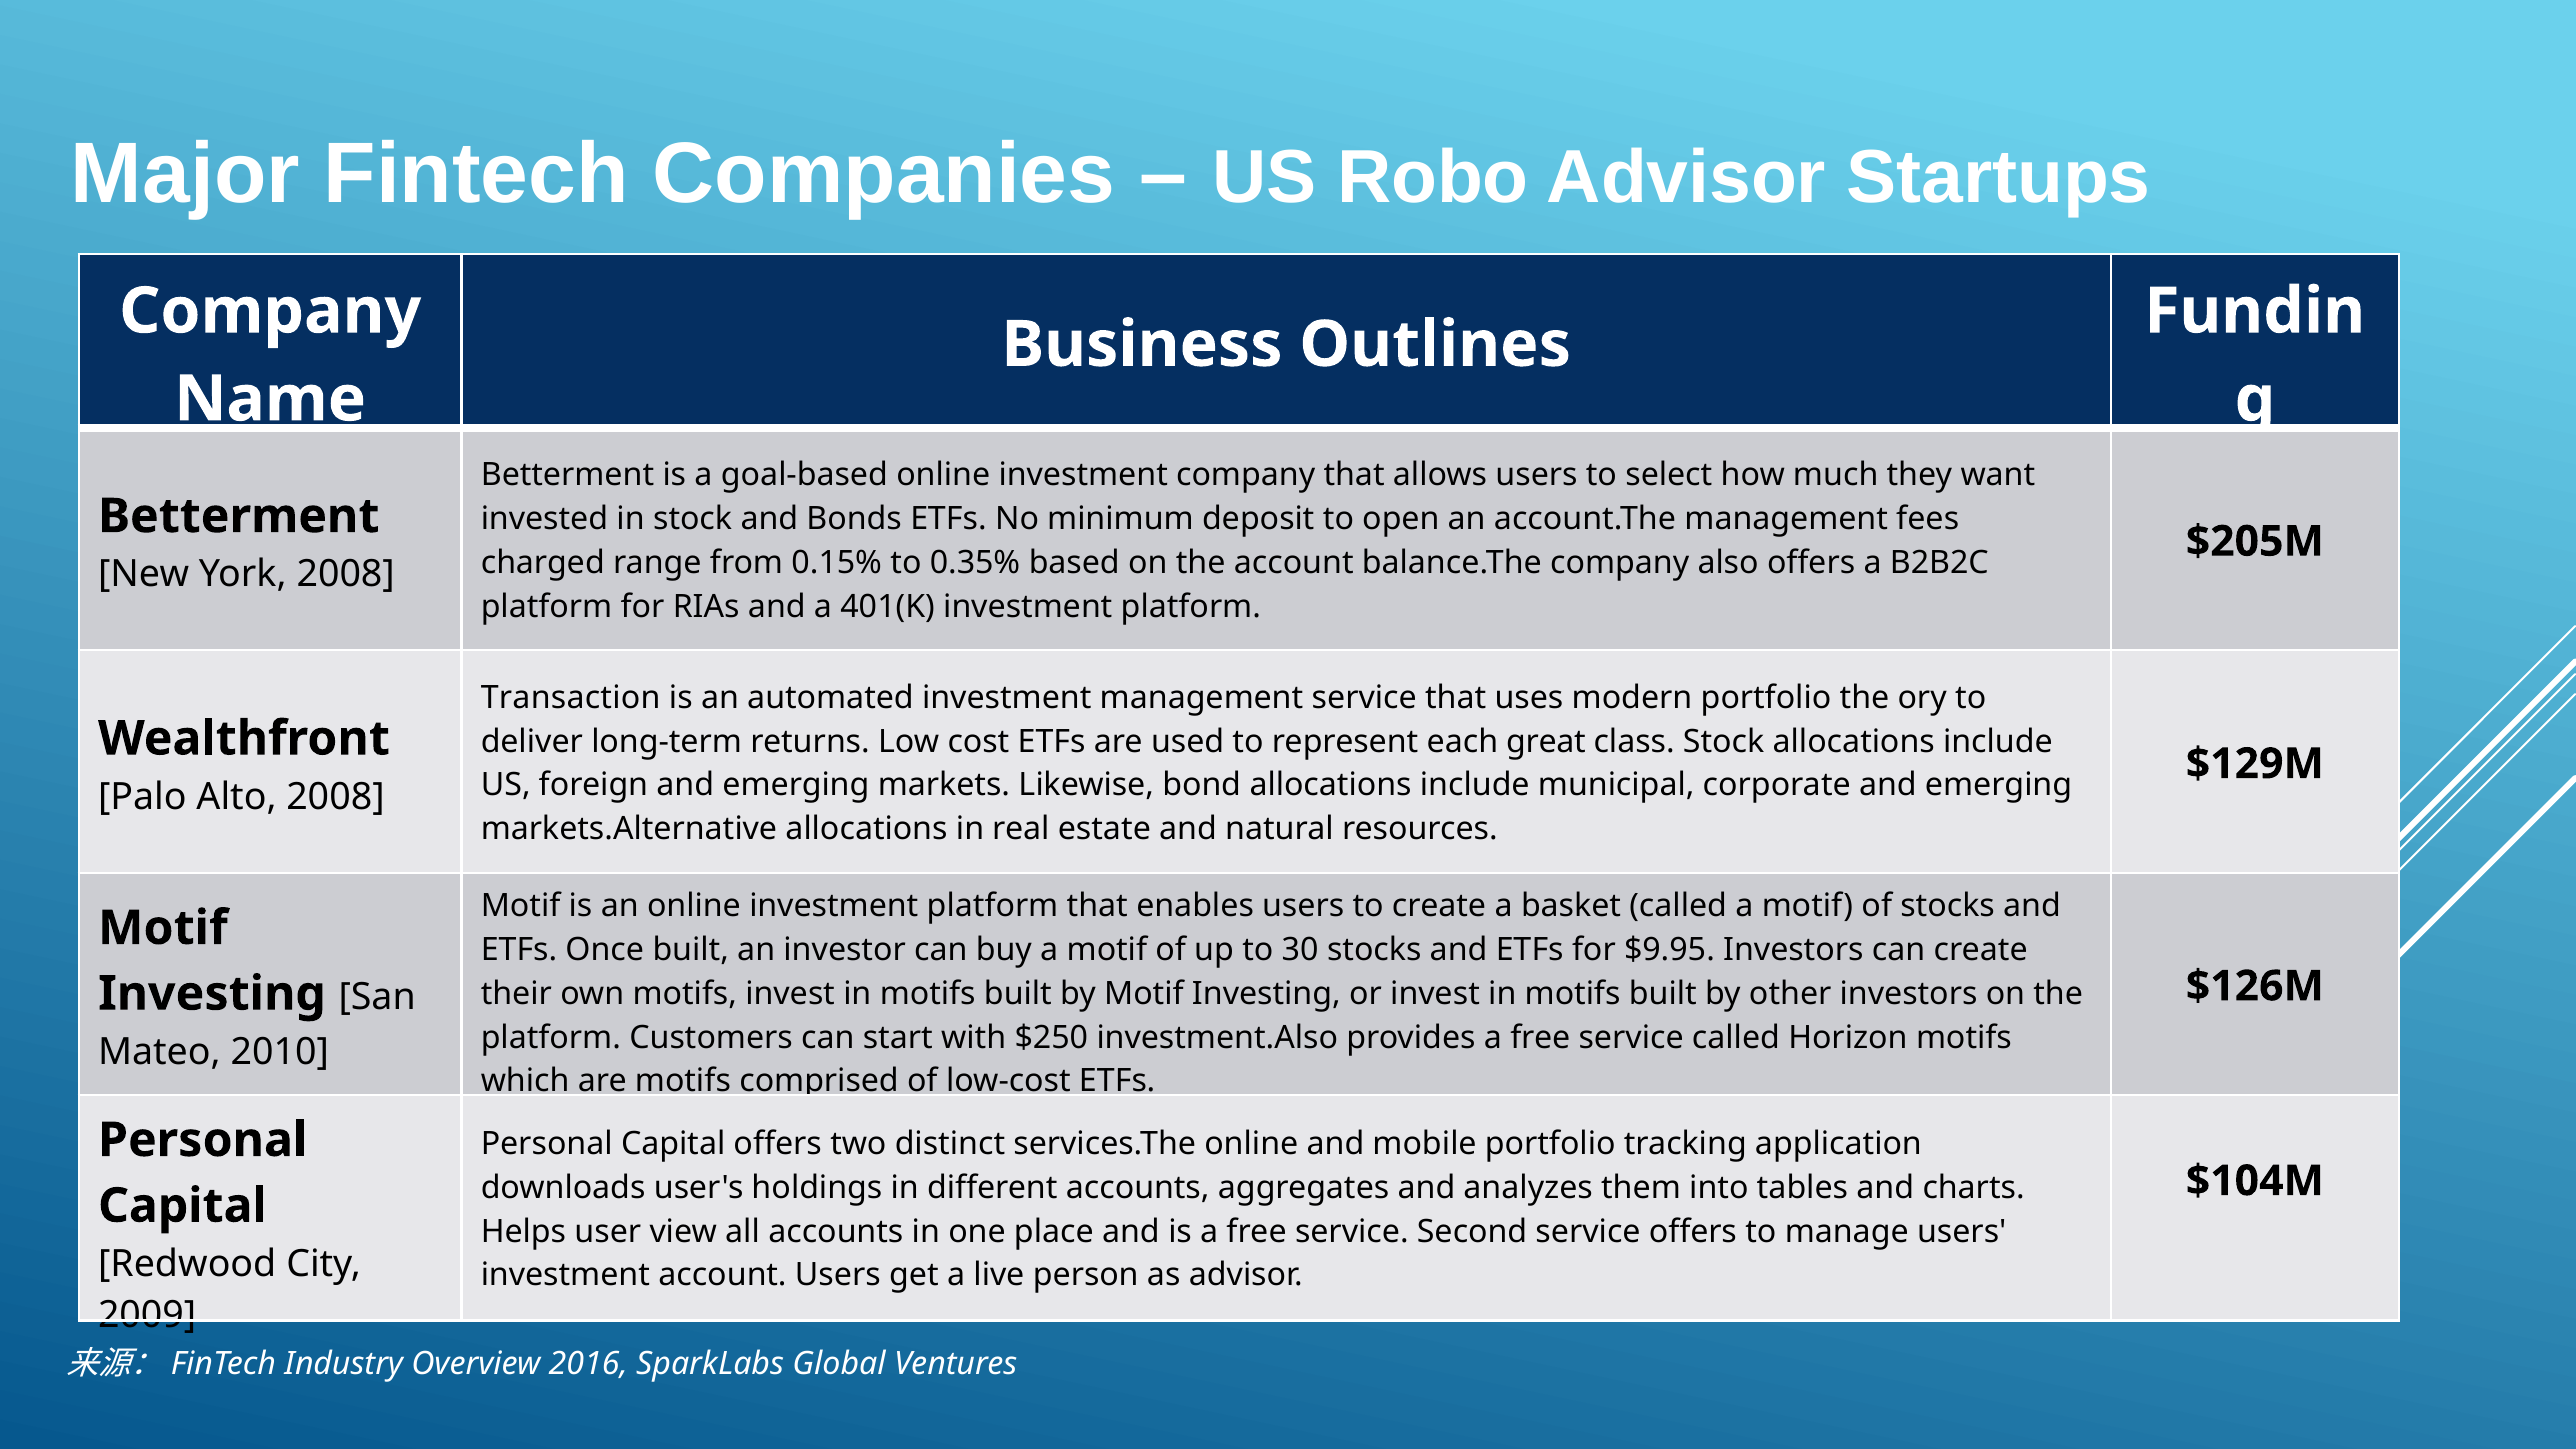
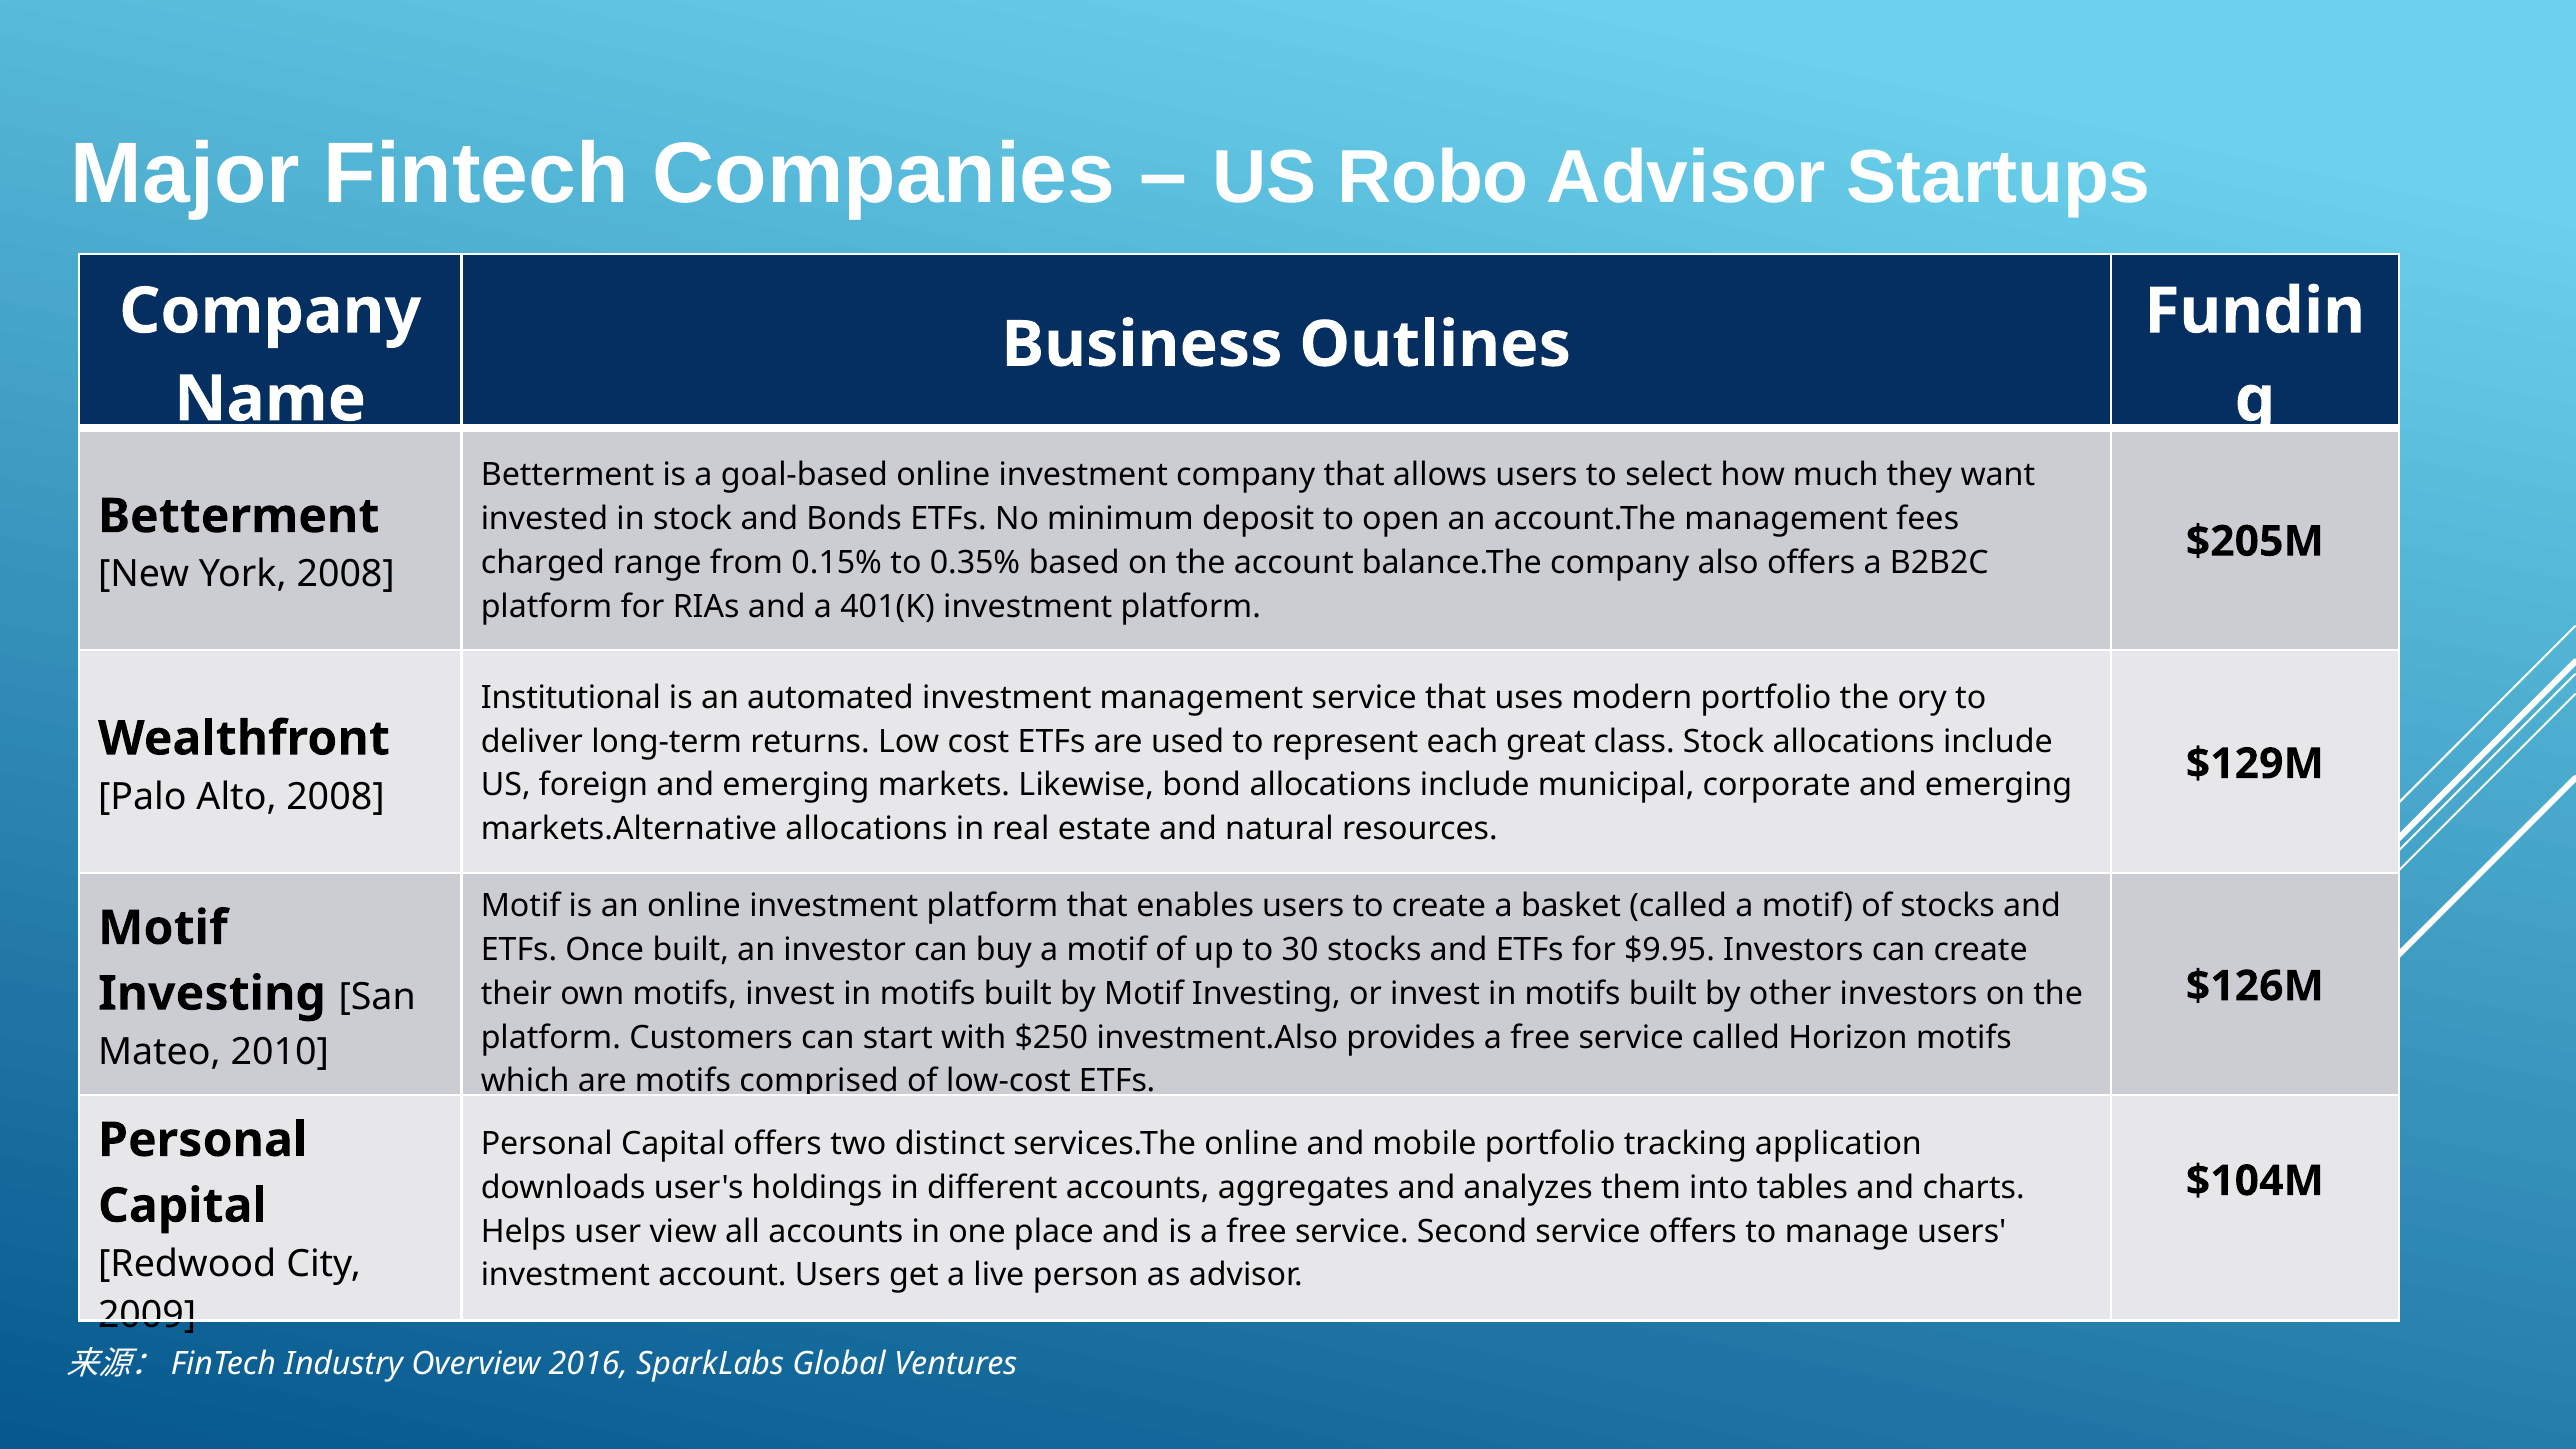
Transaction: Transaction -> Institutional (571, 698)
